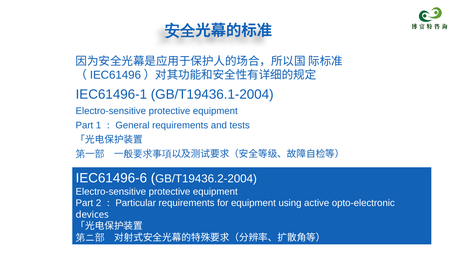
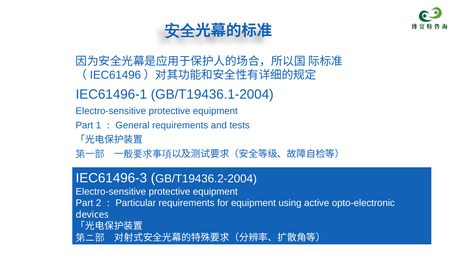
IEC61496-6: IEC61496-6 -> IEC61496-3 (111, 178)
